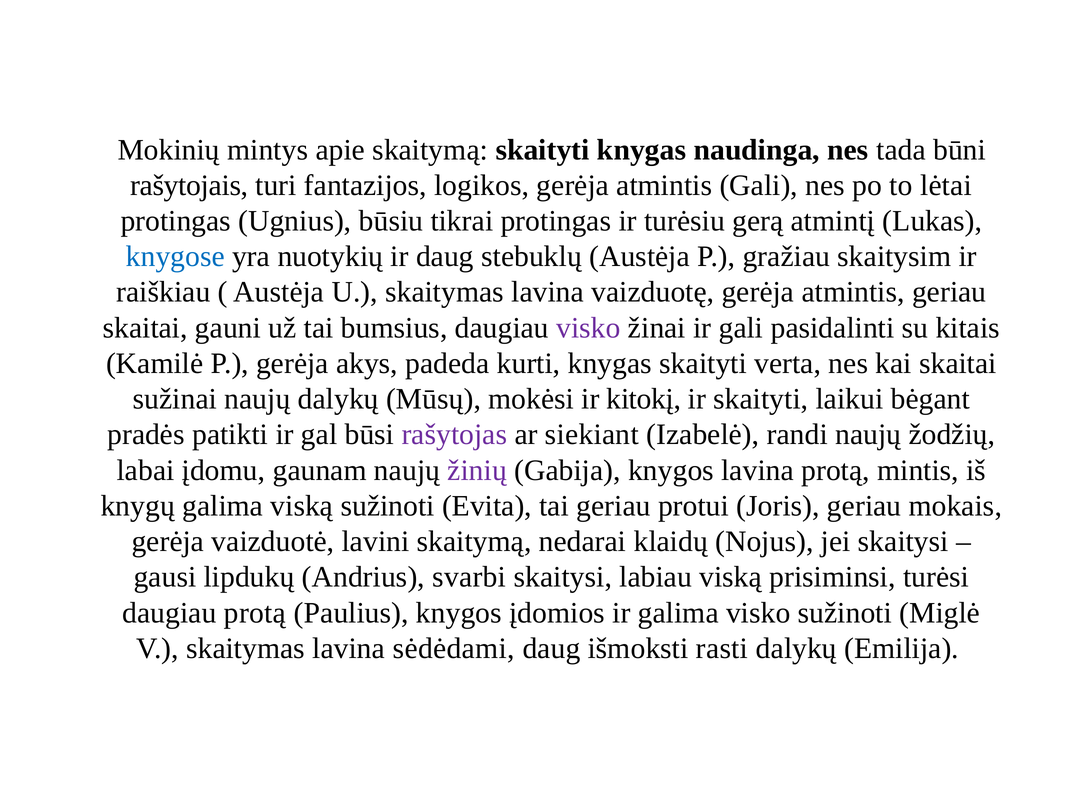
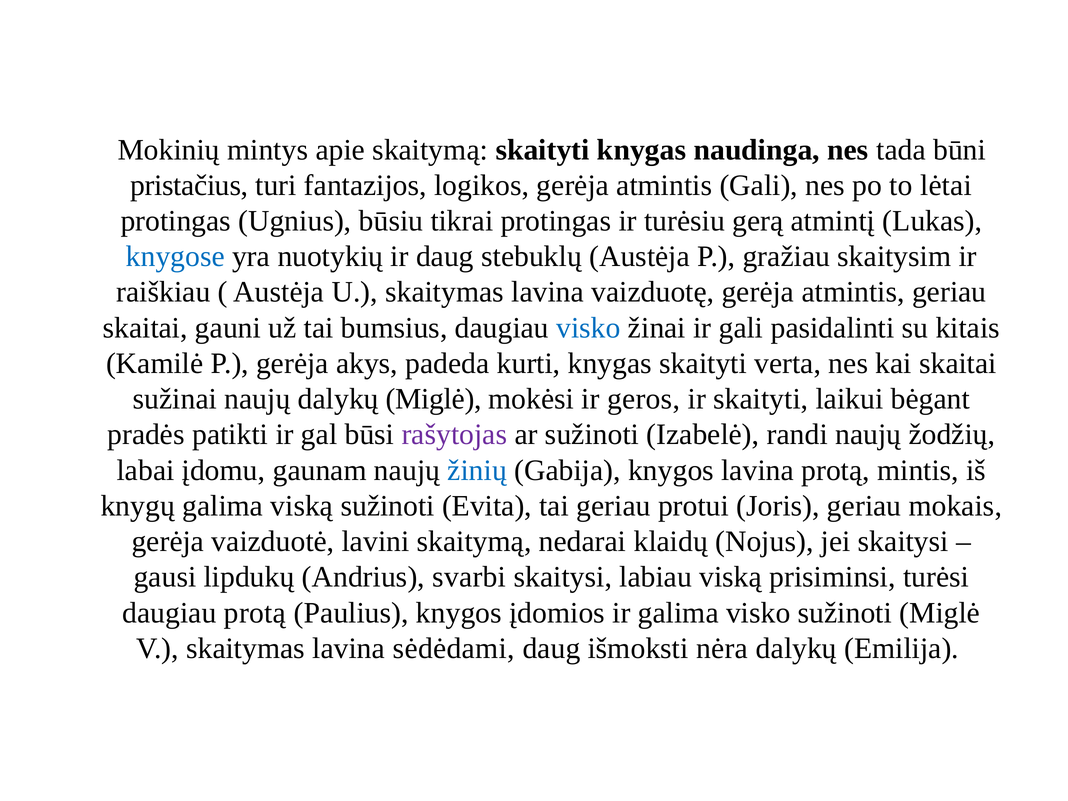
rašytojais: rašytojais -> pristačius (189, 185)
visko colour: purple -> blue (588, 328)
dalykų Mūsų: Mūsų -> Miglė (434, 399)
kitokį: kitokį -> geros (644, 399)
ar siekiant: siekiant -> sužinoti (592, 435)
žinių colour: purple -> blue (477, 470)
rasti: rasti -> nėra (722, 648)
